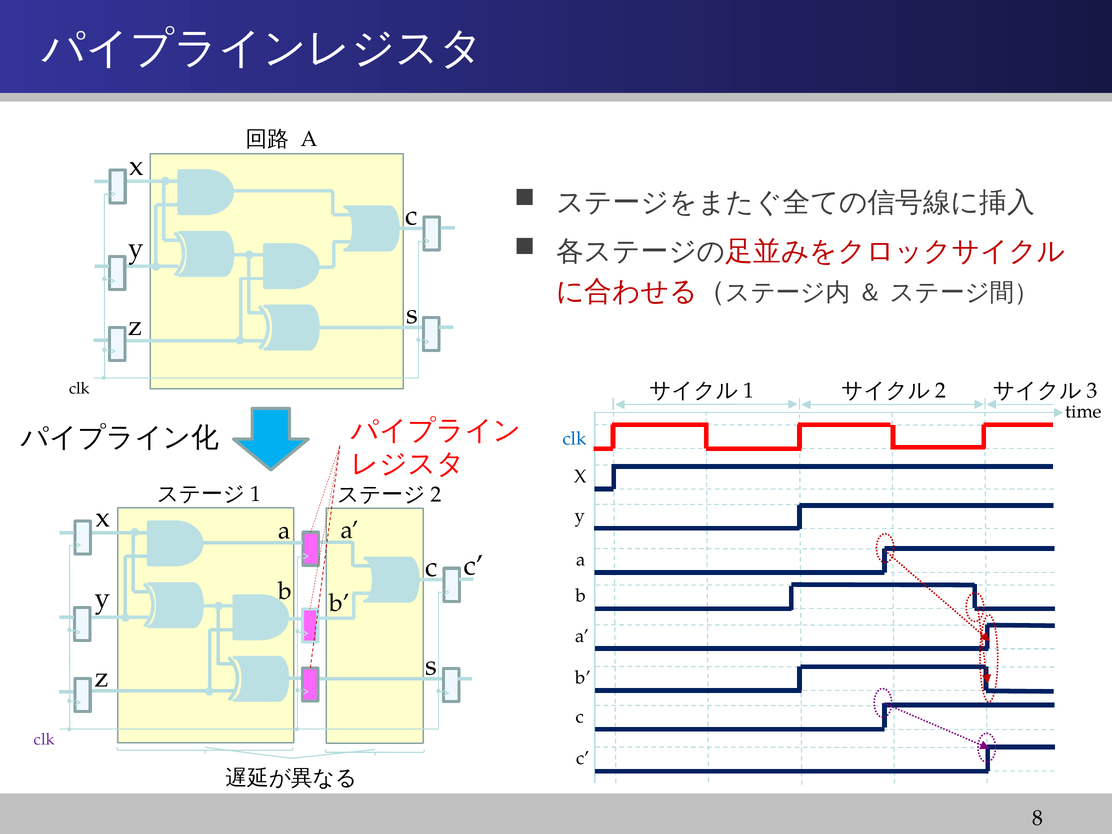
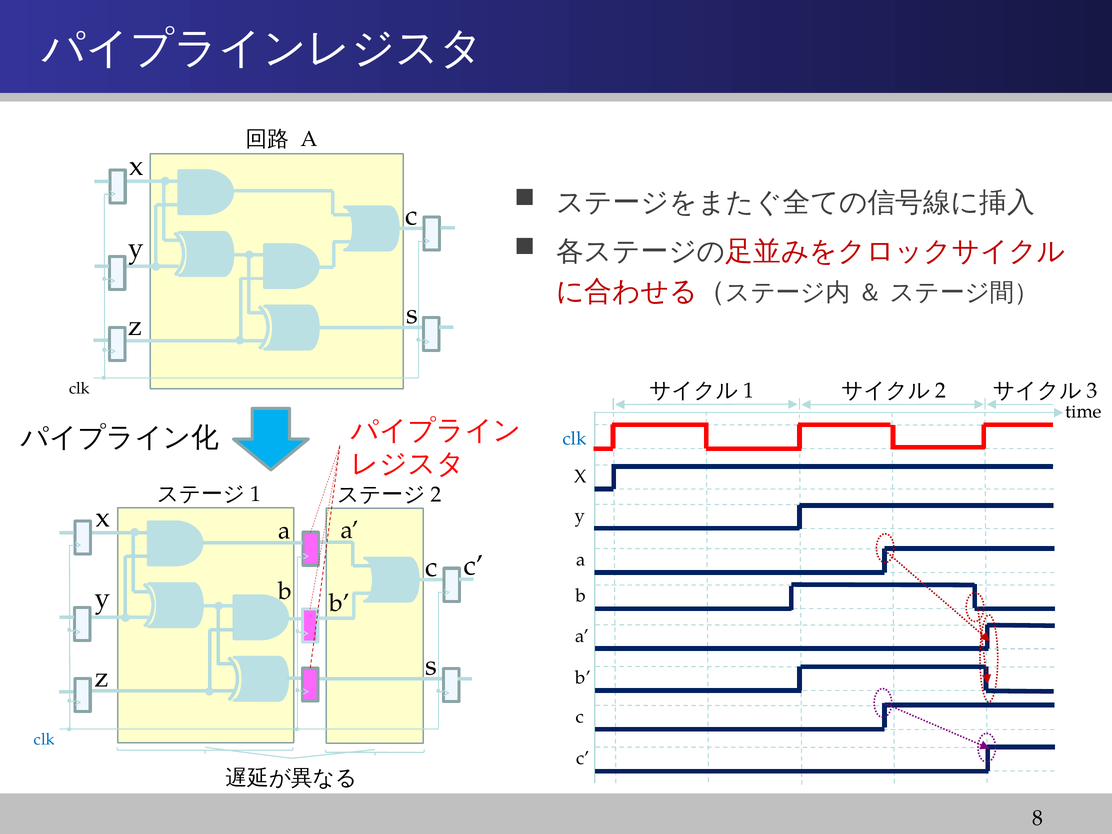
clk colour: purple -> blue (44, 740)
